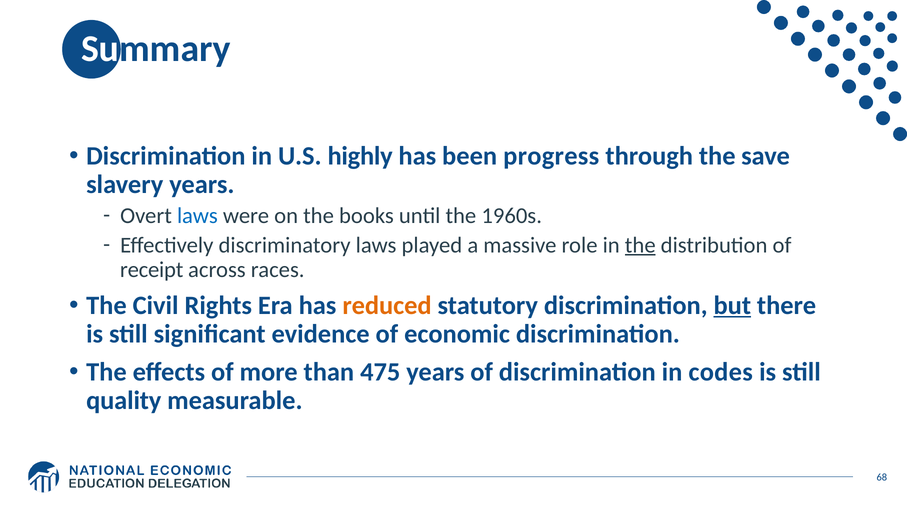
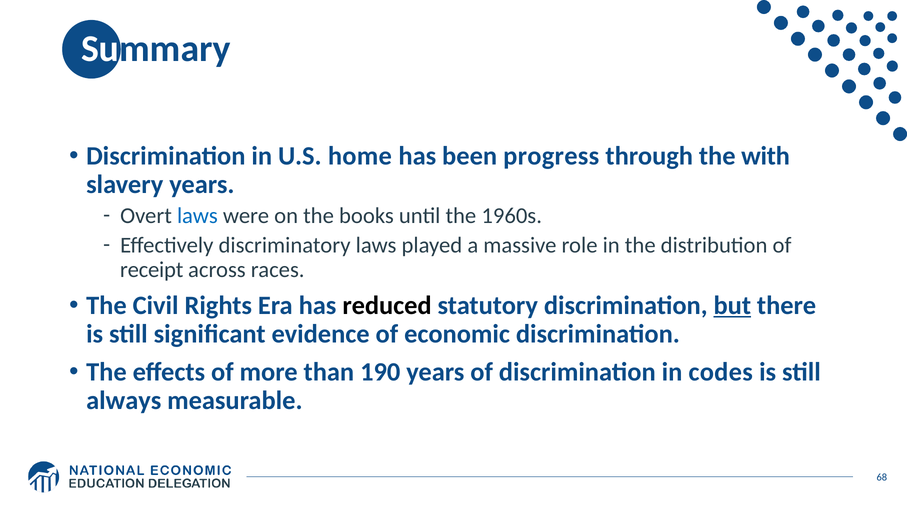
highly: highly -> home (360, 156)
save: save -> with (766, 156)
the underline: present -> none (640, 245)
reduced colour: orange -> black (387, 306)
475: 475 -> 190 (380, 372)
quality: quality -> always (124, 401)
